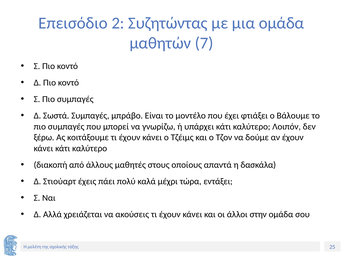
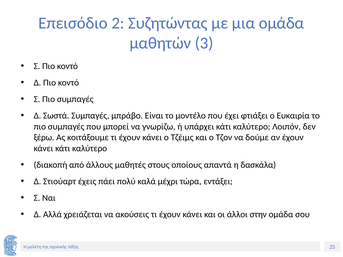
7: 7 -> 3 (204, 43)
Βάλουμε: Βάλουμε -> Ευκαιρία (293, 116)
